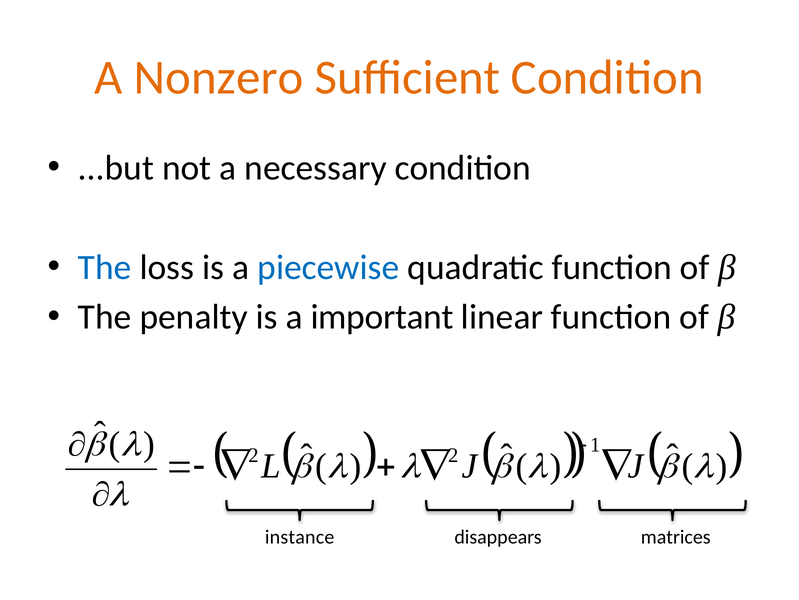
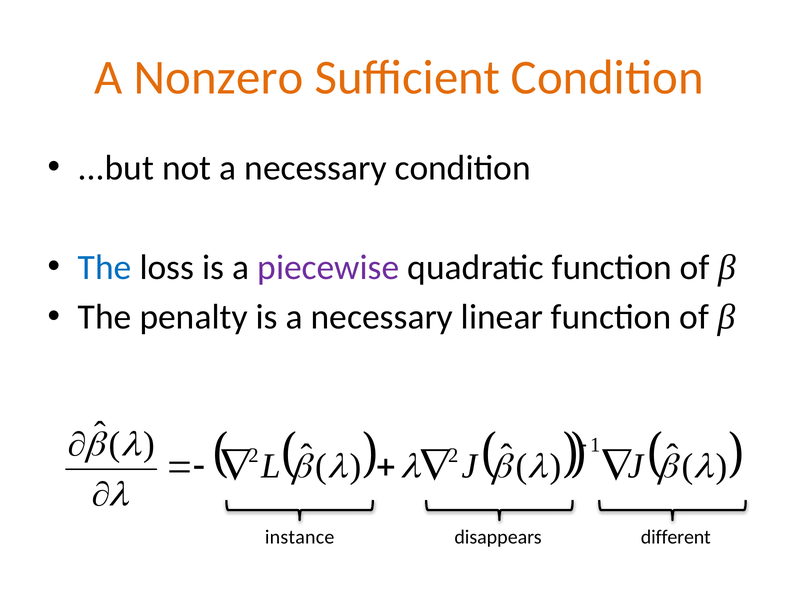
piecewise colour: blue -> purple (328, 267)
is a important: important -> necessary (382, 317)
matrices: matrices -> different (676, 537)
